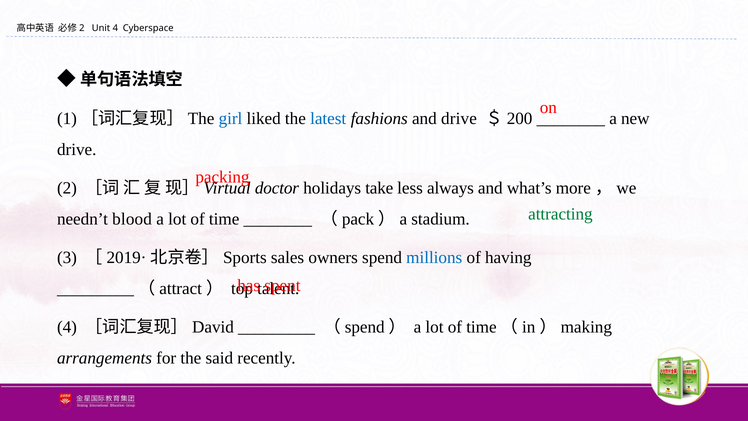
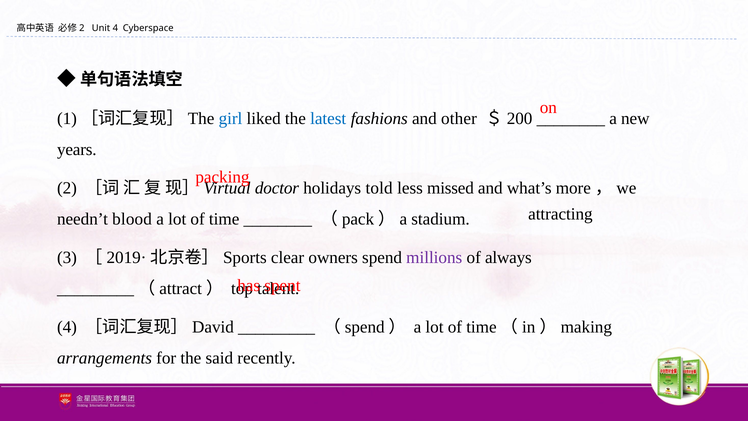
and drive: drive -> other (459, 119)
drive: drive -> years (77, 150)
take: take -> told (379, 188)
always: always -> missed (450, 188)
attracting colour: green -> black (560, 214)
sales: sales -> clear (288, 258)
millions colour: blue -> purple (434, 258)
having: having -> always (508, 258)
